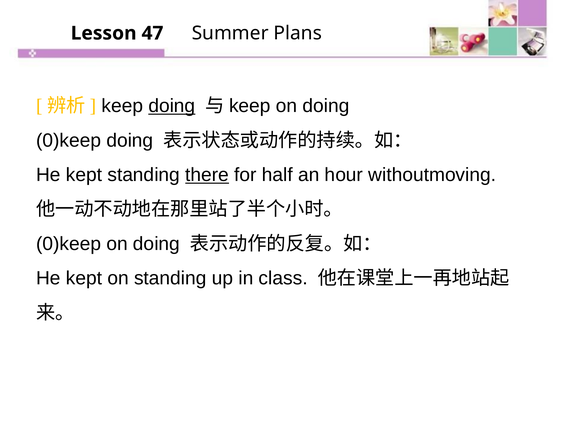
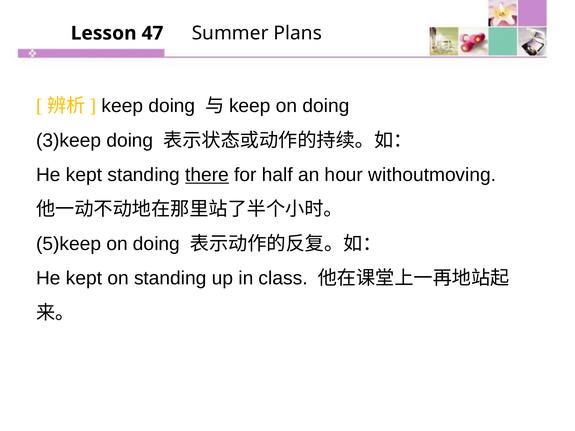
doing underline: present -> none (172, 106)
0)keep: 0)keep -> 3)keep (69, 140)
0)keep: 0)keep -> 5)keep (69, 244)
